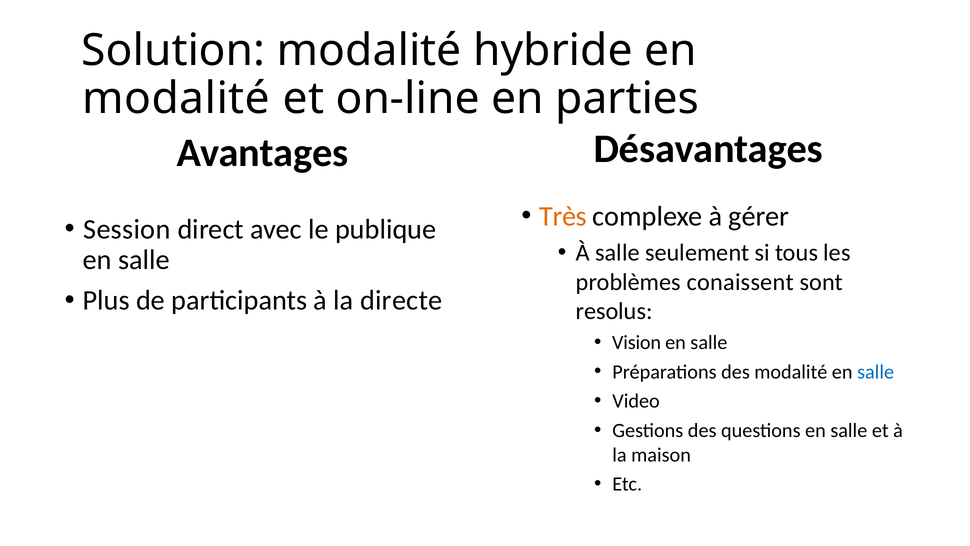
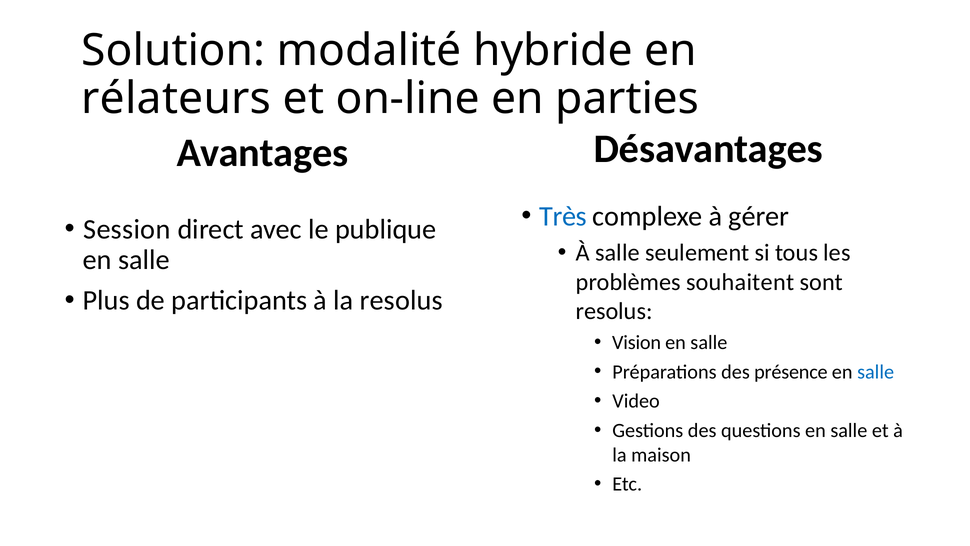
modalité: modalité -> rélateurs (176, 98)
Très colour: orange -> blue (563, 216)
conaissent: conaissent -> souhaitent (740, 282)
la directe: directe -> resolus (401, 300)
des modalité: modalité -> présence (791, 372)
